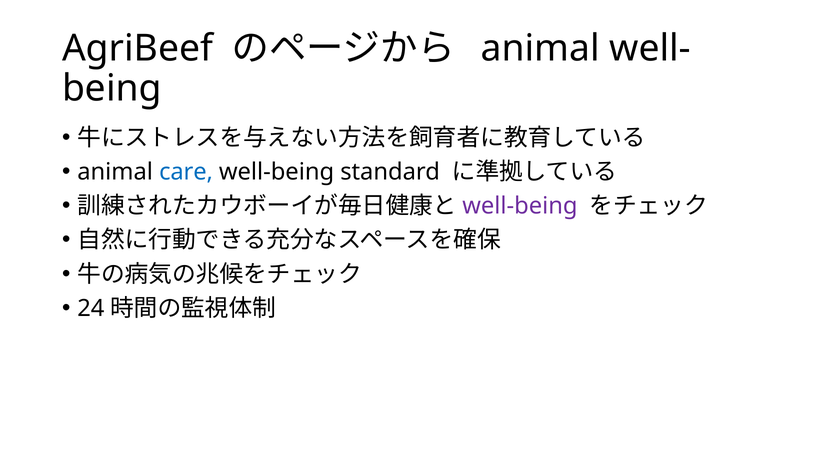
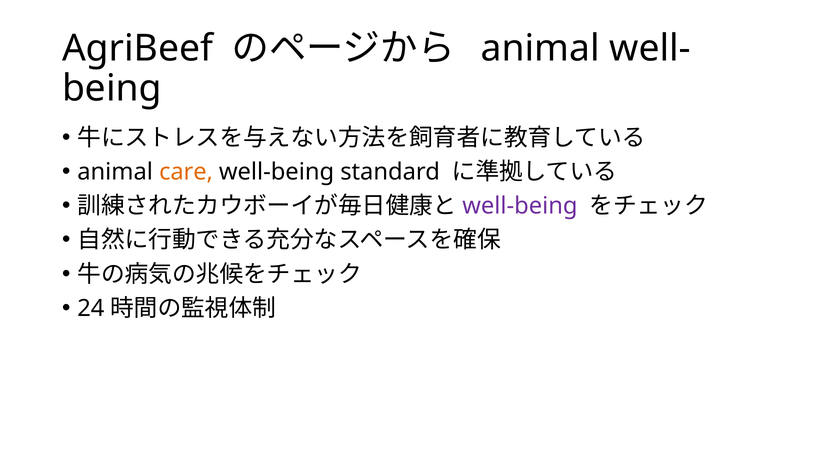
care colour: blue -> orange (186, 172)
